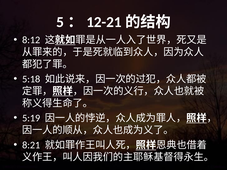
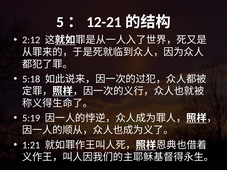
8:12: 8:12 -> 2:12 (31, 40)
8:21: 8:21 -> 1:21 (31, 145)
